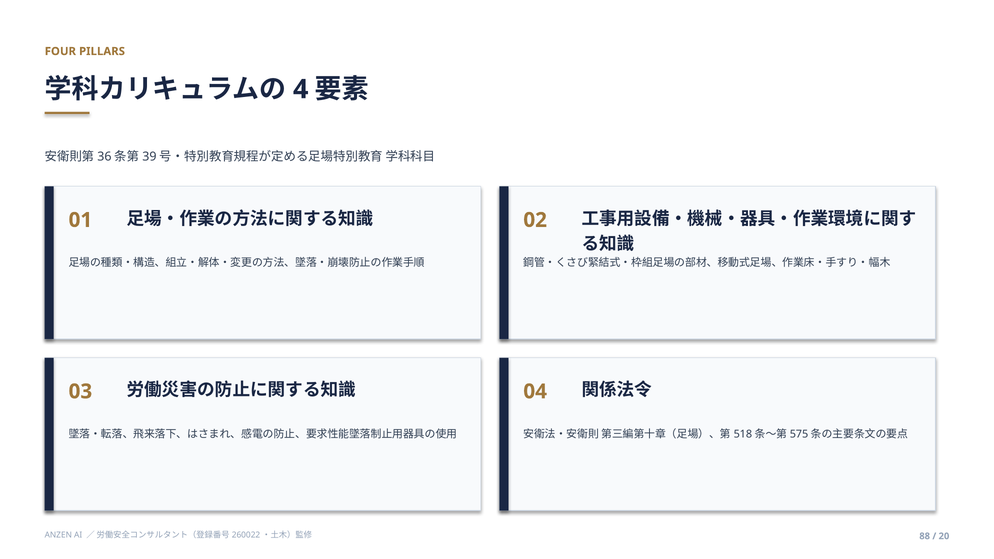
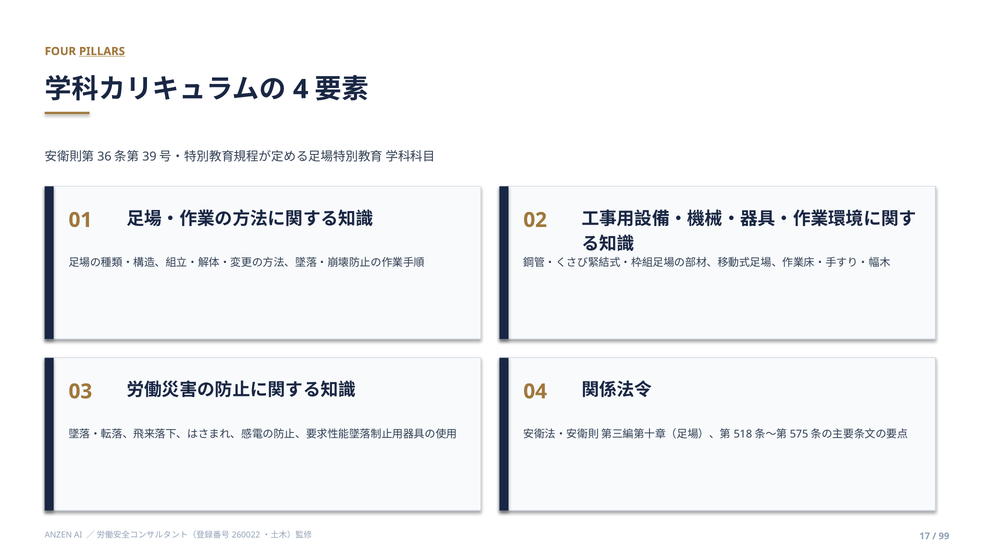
PILLARS underline: none -> present (102, 51)
88: 88 -> 17 (925, 536)
20: 20 -> 99 (944, 536)
